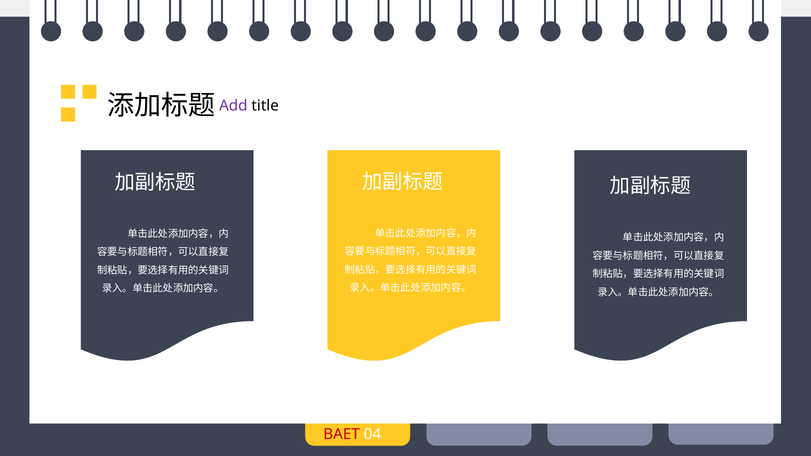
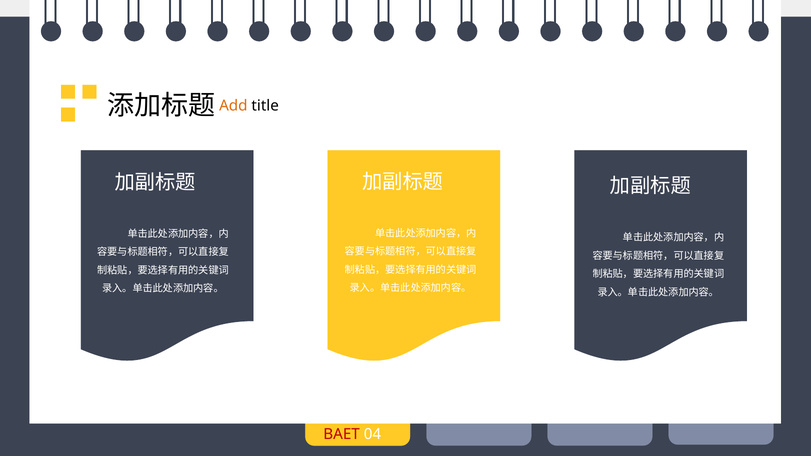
Add colour: purple -> orange (233, 106)
